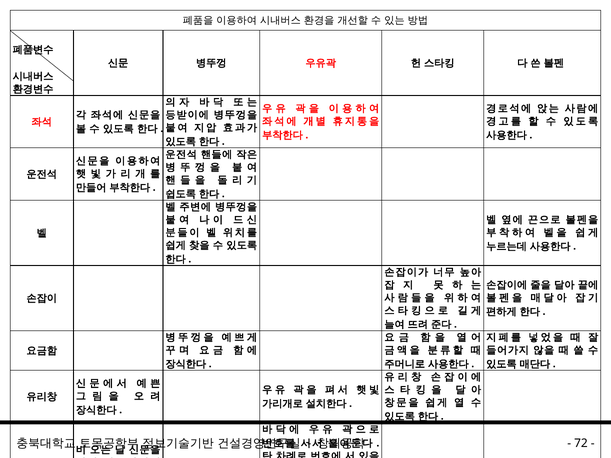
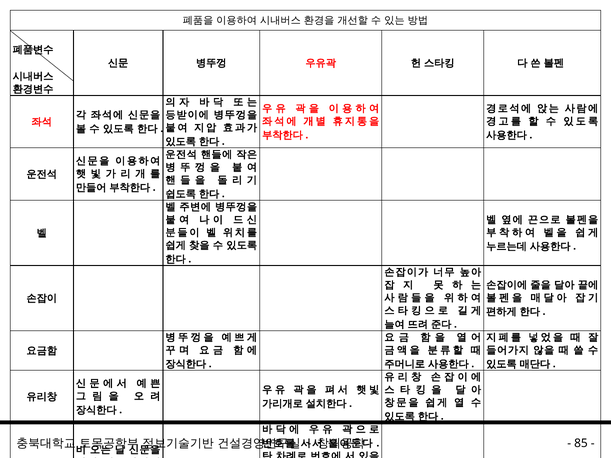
72: 72 -> 85 (581, 444)
